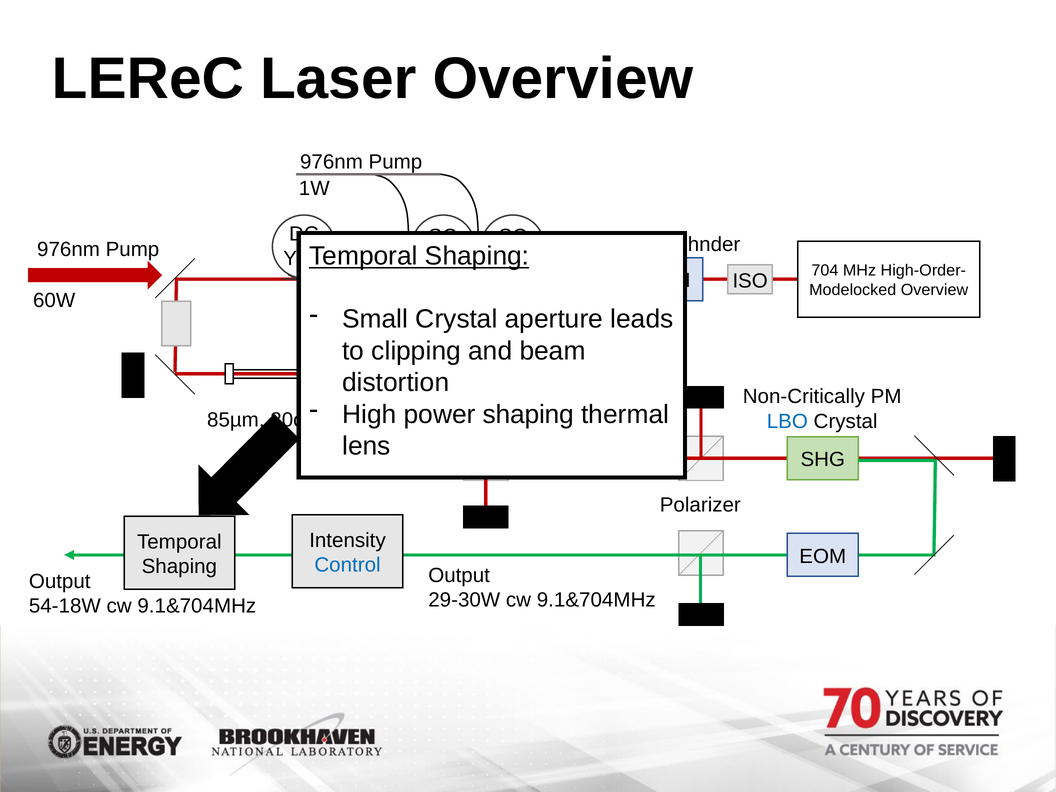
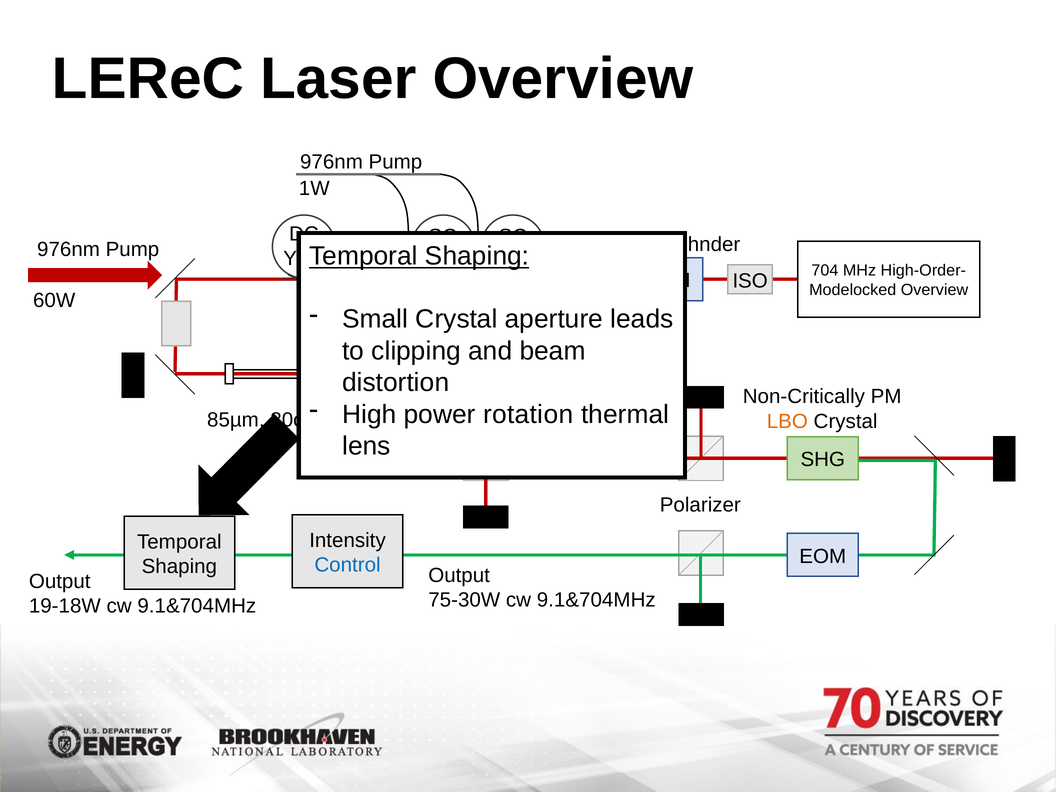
power shaping: shaping -> rotation (528, 414)
LBO colour: blue -> orange (787, 421)
29-30W: 29-30W -> 75-30W (464, 600)
54-18W: 54-18W -> 19-18W (65, 606)
